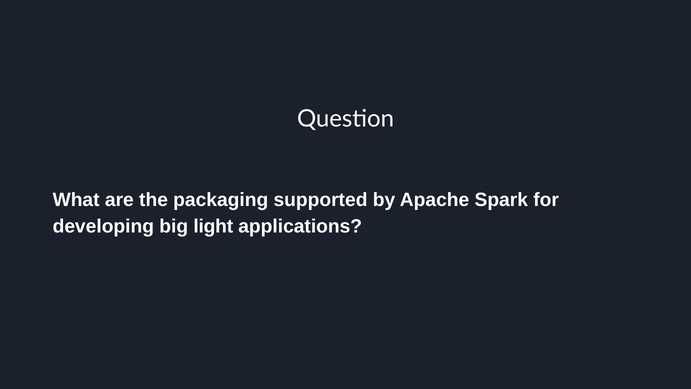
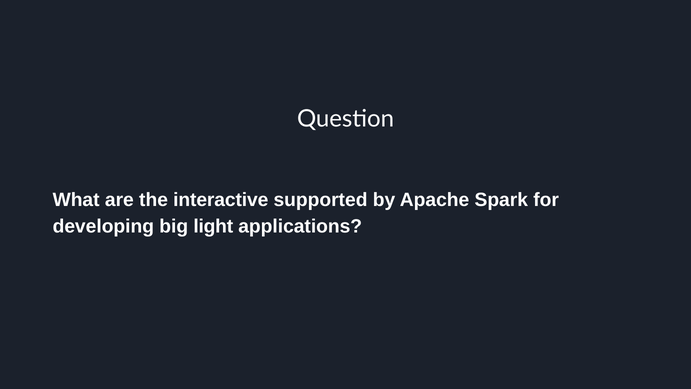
packaging: packaging -> interactive (221, 200)
